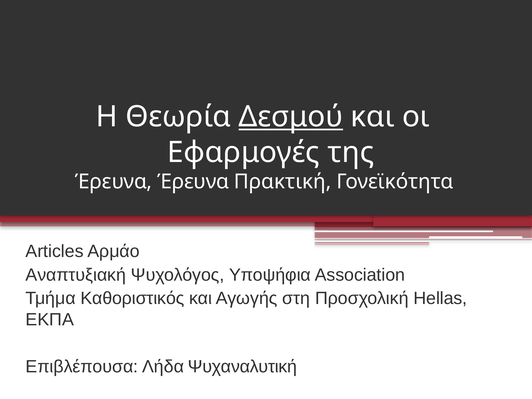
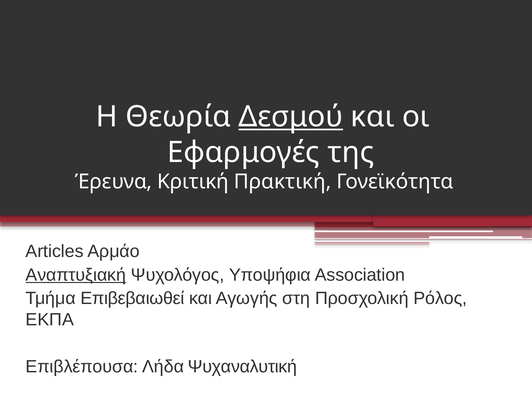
Έρευνα Έρευνα: Έρευνα -> Κριτική (193, 182)
Αναπτυξιακή underline: none -> present (76, 275)
Καθοριστικός: Καθοριστικός -> Επιβεβαιωθεί (132, 298)
Hellas: Hellas -> Ρόλος (440, 298)
